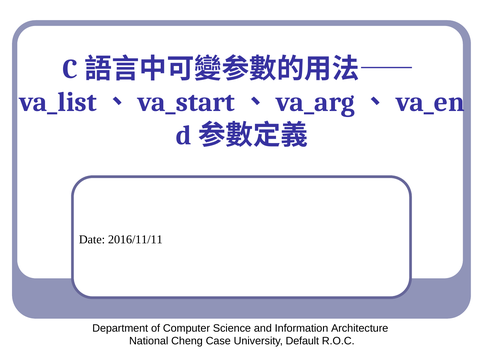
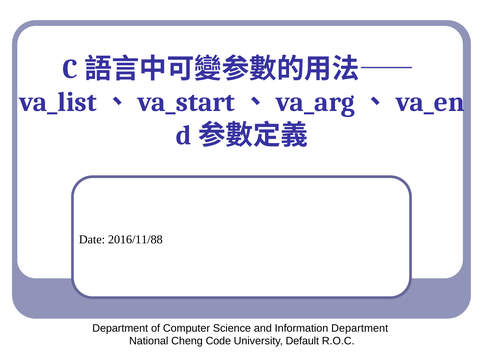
2016/11/11: 2016/11/11 -> 2016/11/88 (135, 239)
Information Architecture: Architecture -> Department (360, 327)
Case: Case -> Code (218, 340)
